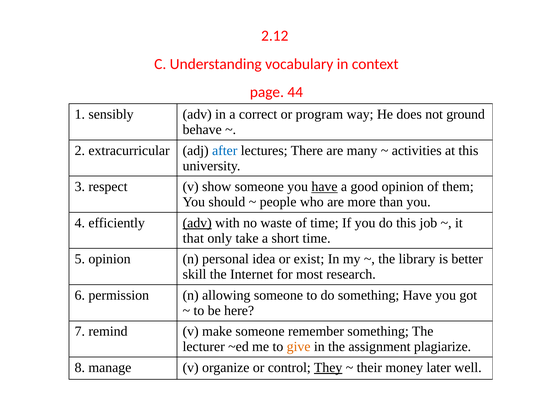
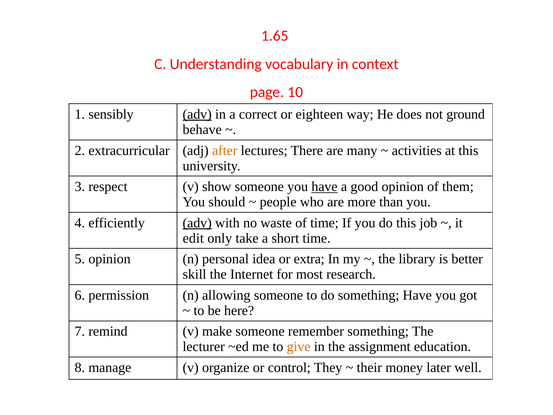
2.12: 2.12 -> 1.65 (275, 36)
44: 44 -> 10 (295, 92)
adv underline: none -> present (197, 114)
program: program -> eighteen (319, 114)
after colour: blue -> orange (225, 150)
that: that -> edit (193, 238)
exist: exist -> extra (309, 259)
plagiarize: plagiarize -> education (442, 347)
They underline: present -> none (328, 367)
